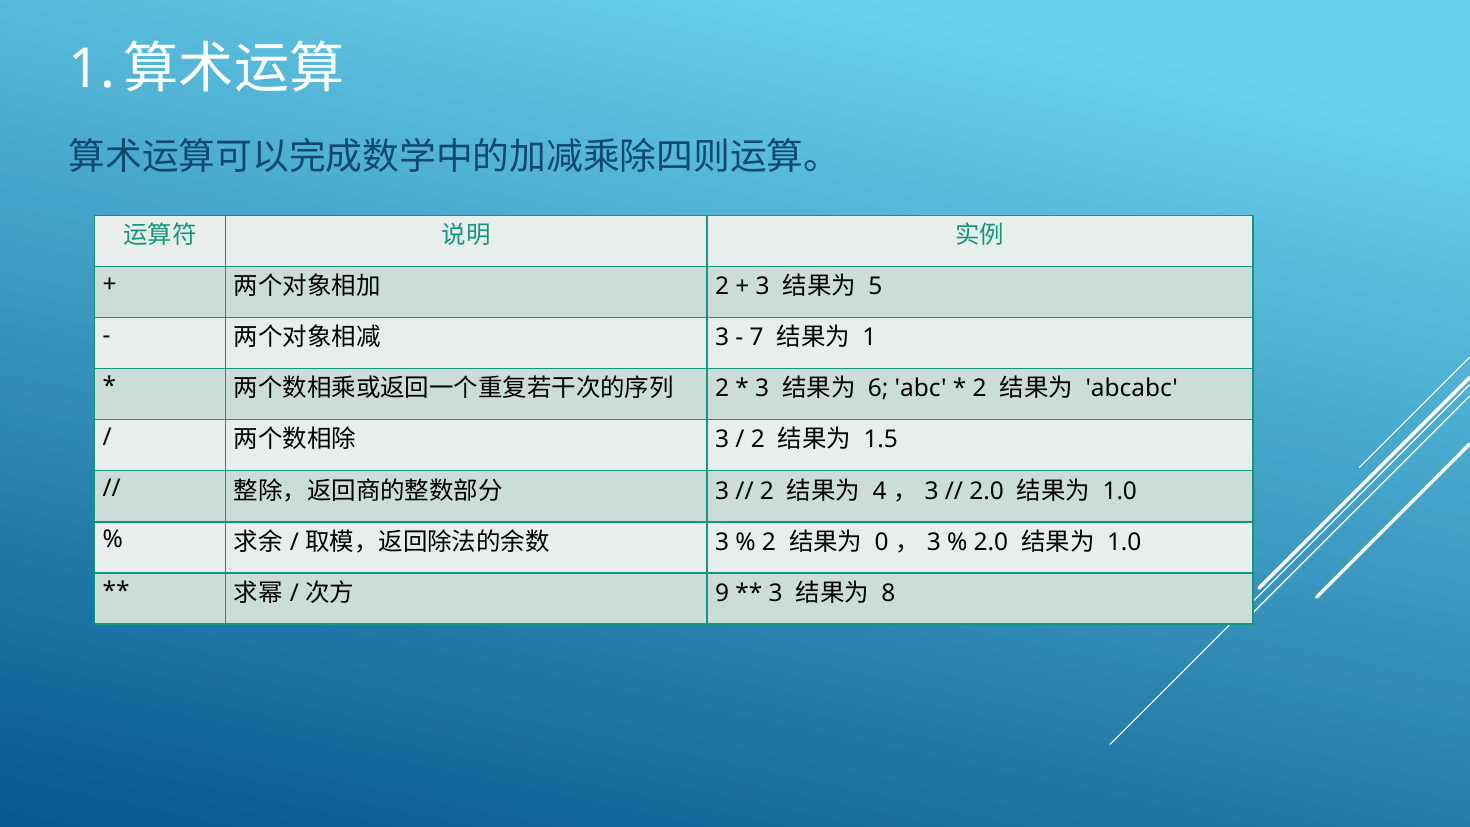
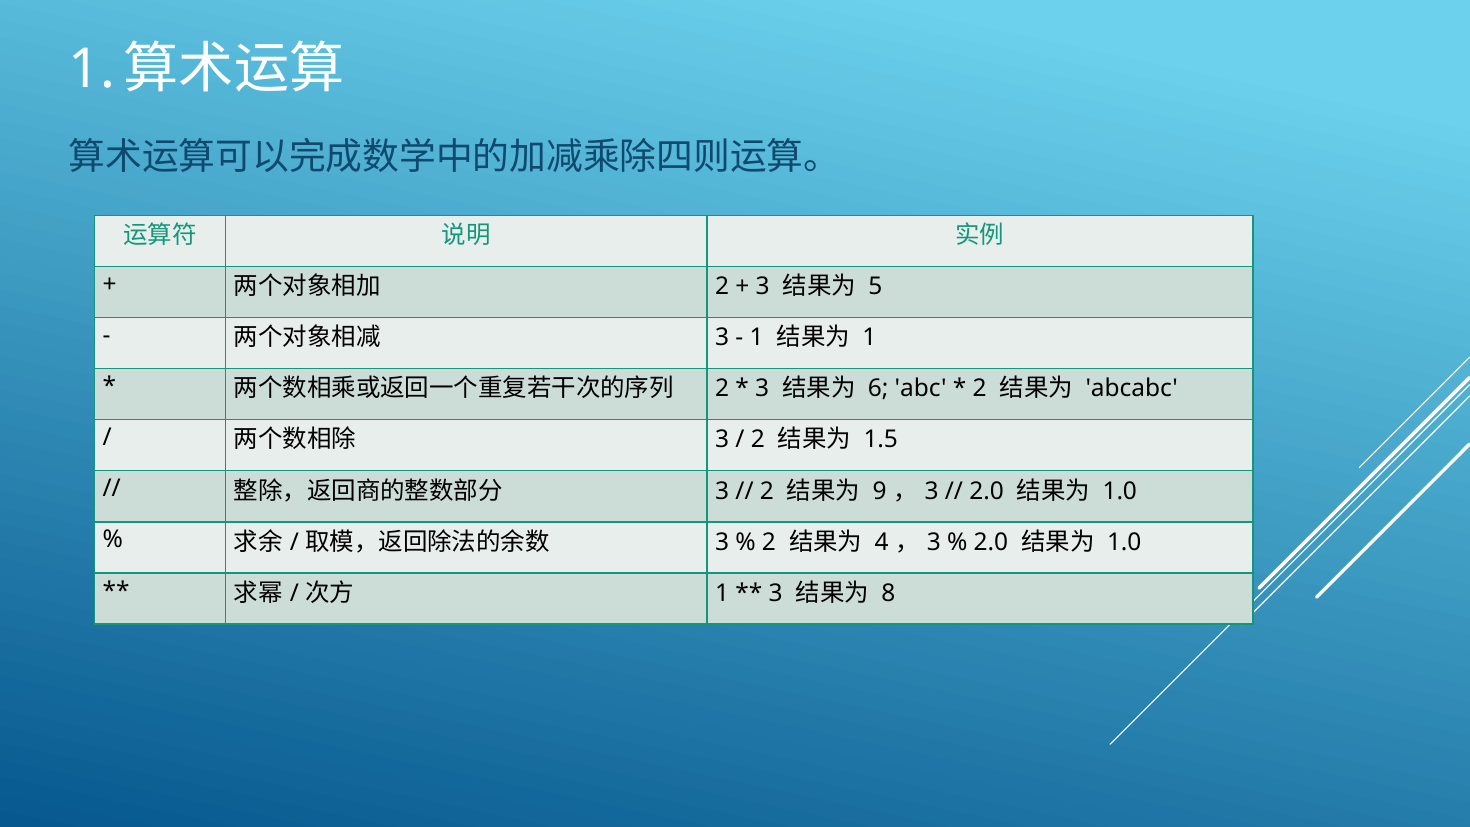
7: 7 -> 1 (757, 338)
4: 4 -> 9 (880, 491)
0: 0 -> 4 (882, 542)
9: 9 -> 1 (722, 593)
